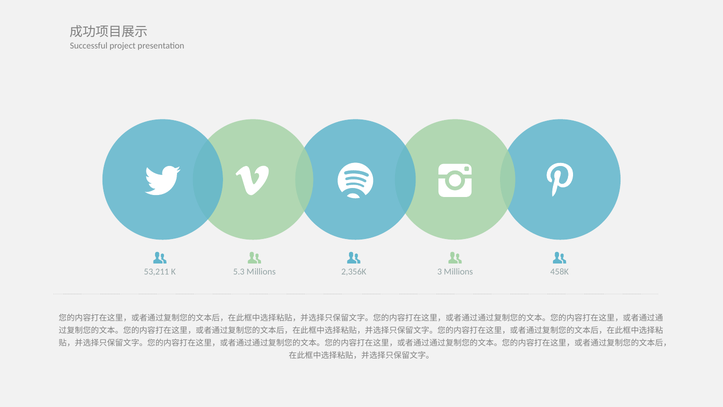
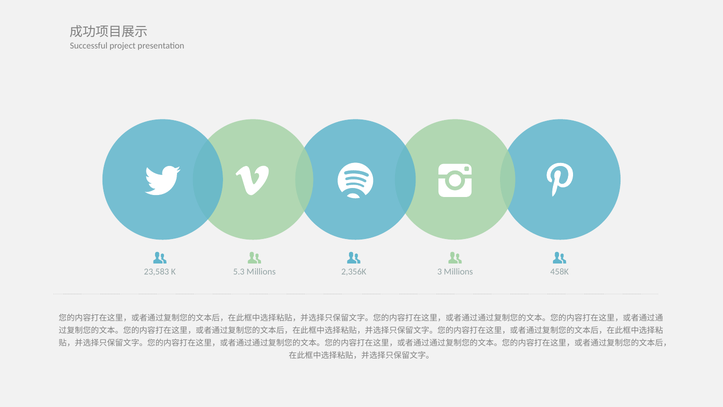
53,211: 53,211 -> 23,583 (157, 271)
